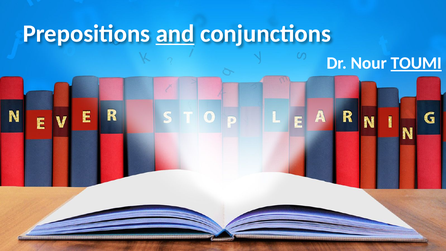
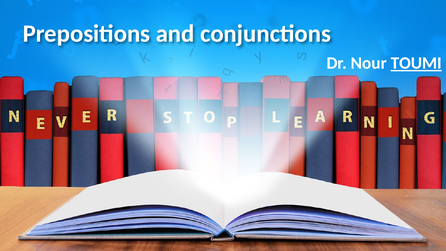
and underline: present -> none (175, 34)
